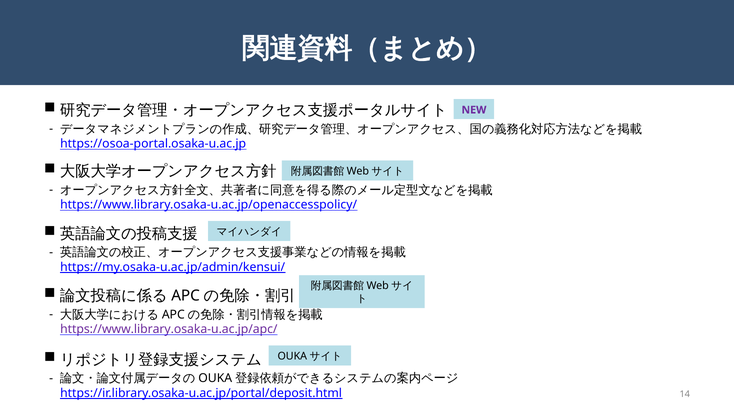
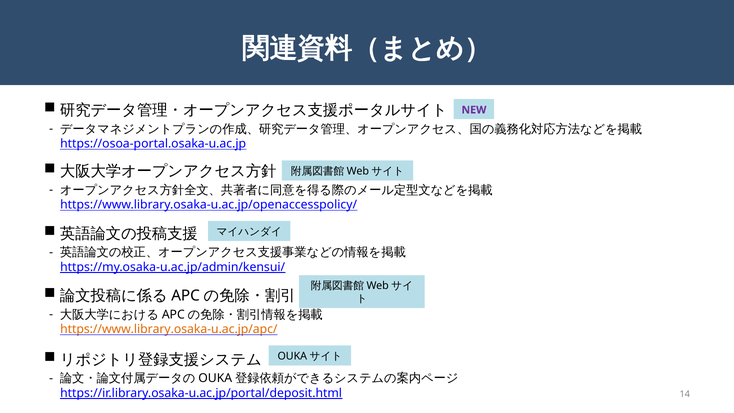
https://www.library.osaka-u.ac.jp/apc/ colour: purple -> orange (169, 329)
